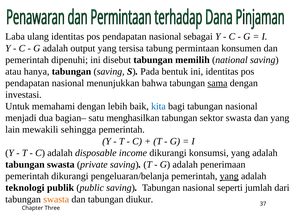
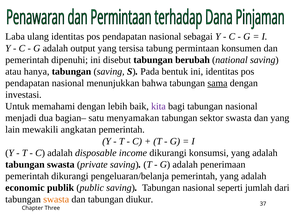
memilih: memilih -> berubah (193, 60)
kita colour: blue -> purple (158, 106)
menghasilkan: menghasilkan -> menyamakan (133, 118)
sehingga: sehingga -> angkatan (78, 130)
yang underline: present -> none (229, 176)
teknologi: teknologi -> economic (25, 188)
